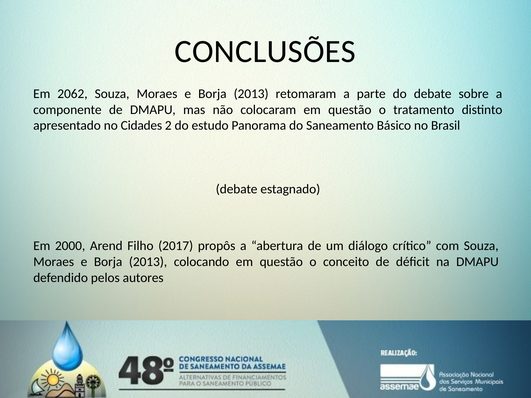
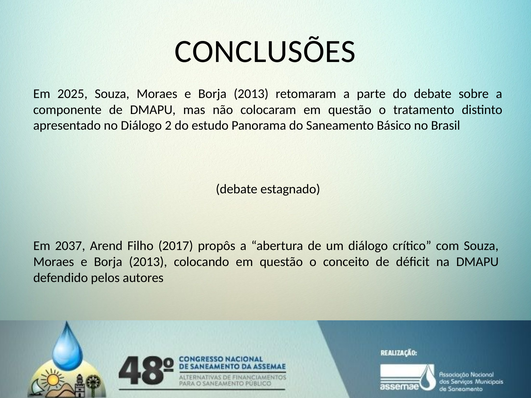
2062: 2062 -> 2025 (72, 94)
no Cidades: Cidades -> Diálogo (141, 126)
2000: 2000 -> 2037 (70, 246)
